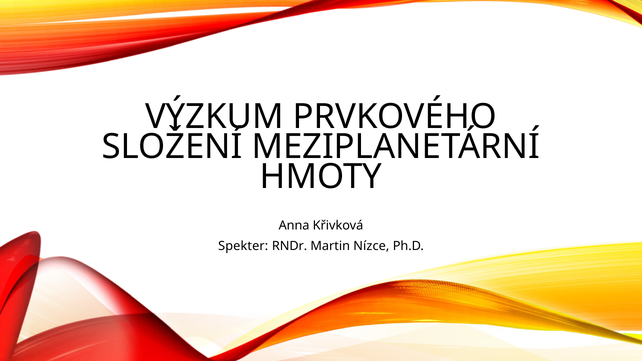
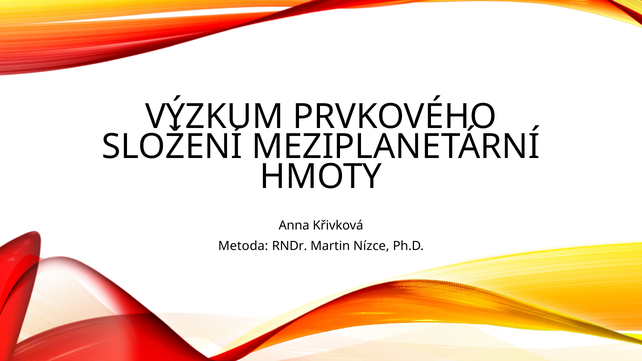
Spekter: Spekter -> Metoda (243, 246)
